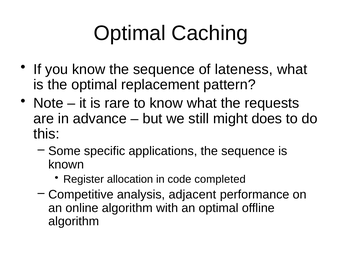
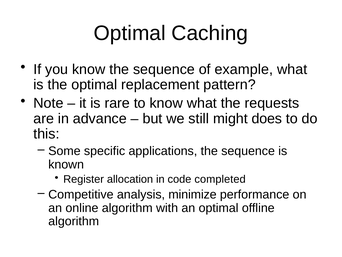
lateness: lateness -> example (244, 69)
adjacent: adjacent -> minimize (192, 194)
